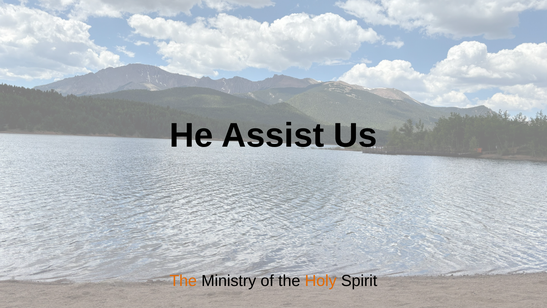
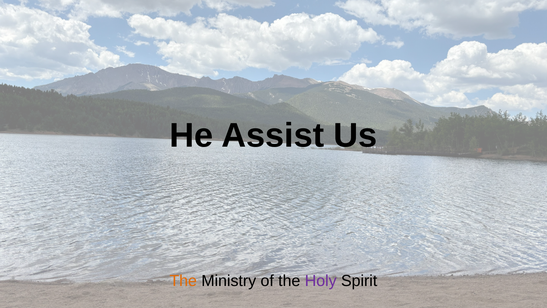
Holy colour: orange -> purple (321, 281)
